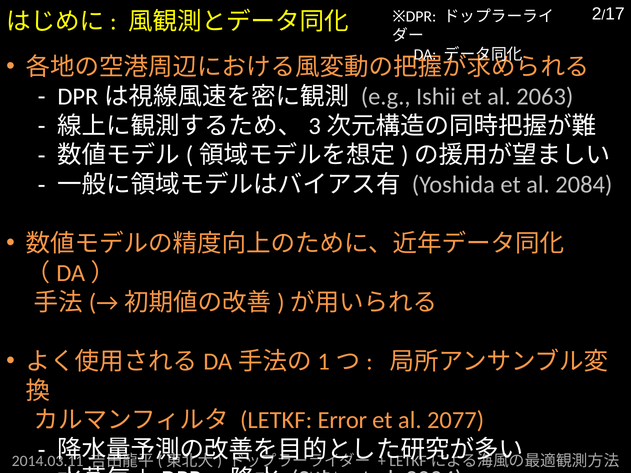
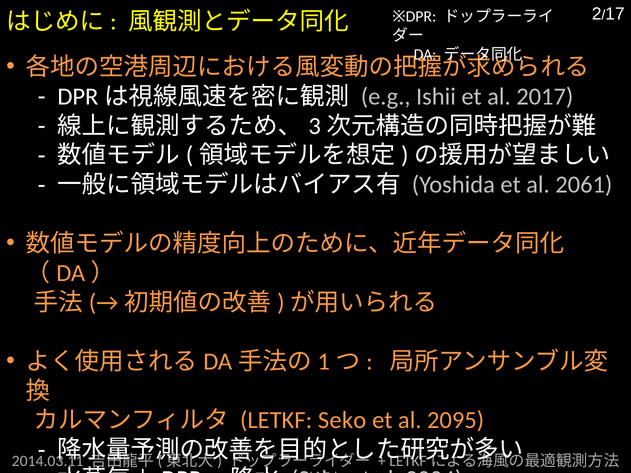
2063: 2063 -> 2017 (545, 97)
2084: 2084 -> 2061 (584, 185)
LETKF Error: Error -> Seko (342, 421)
2077: 2077 -> 2095 (456, 421)
